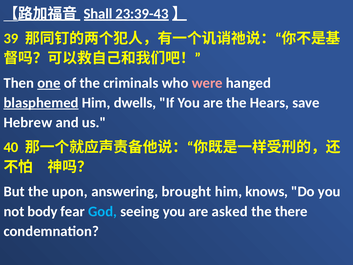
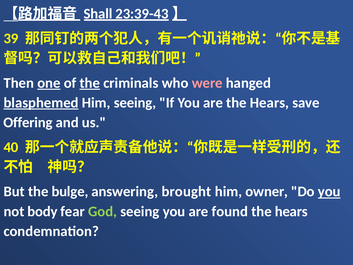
the underline: none -> present (90, 83)
Him dwells: dwells -> seeing (135, 103)
Hebrew: Hebrew -> Offering (28, 122)
upon: upon -> bulge (70, 191)
knows: knows -> owner (267, 191)
you underline: none -> present (329, 191)
God colour: light blue -> light green (103, 211)
asked: asked -> found (230, 211)
there: there -> hears (291, 211)
